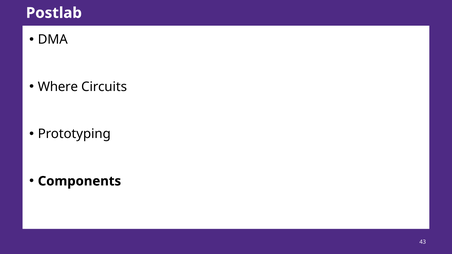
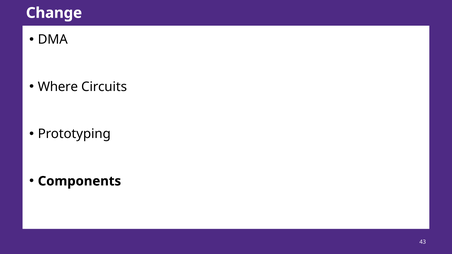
Postlab: Postlab -> Change (54, 13)
